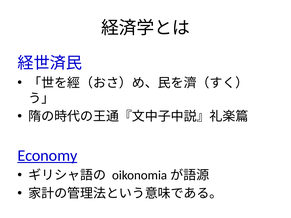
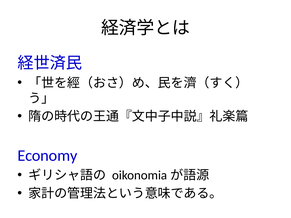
Economy underline: present -> none (47, 156)
